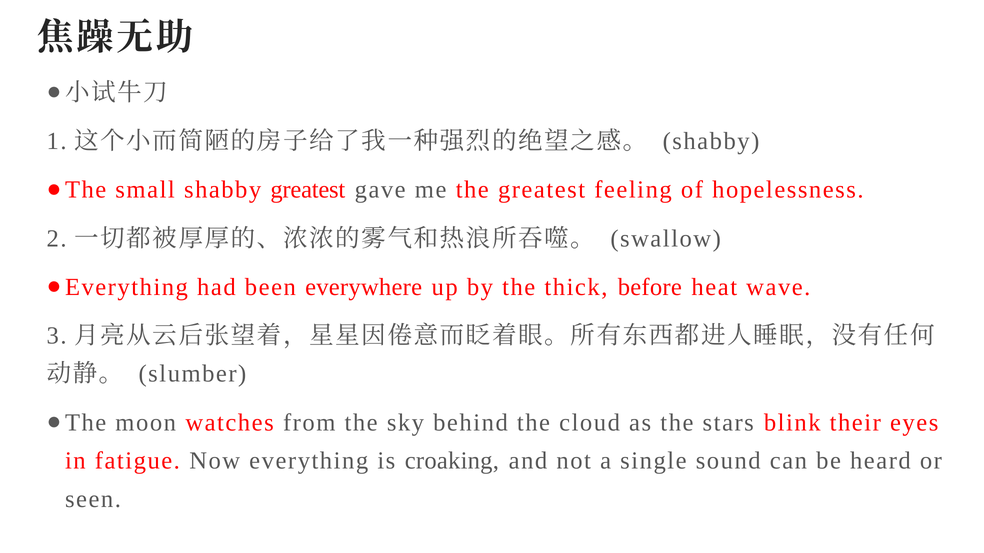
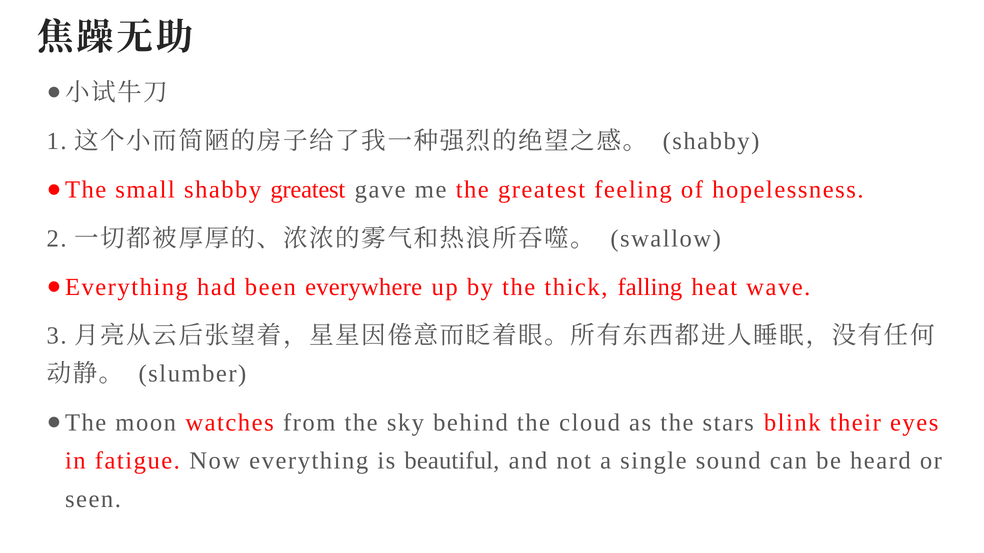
before: before -> falling (650, 287)
croaking: croaking -> beautiful (452, 461)
